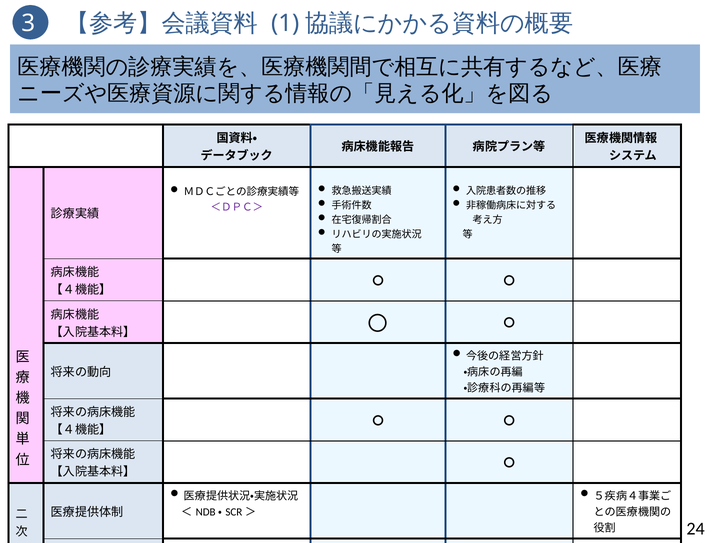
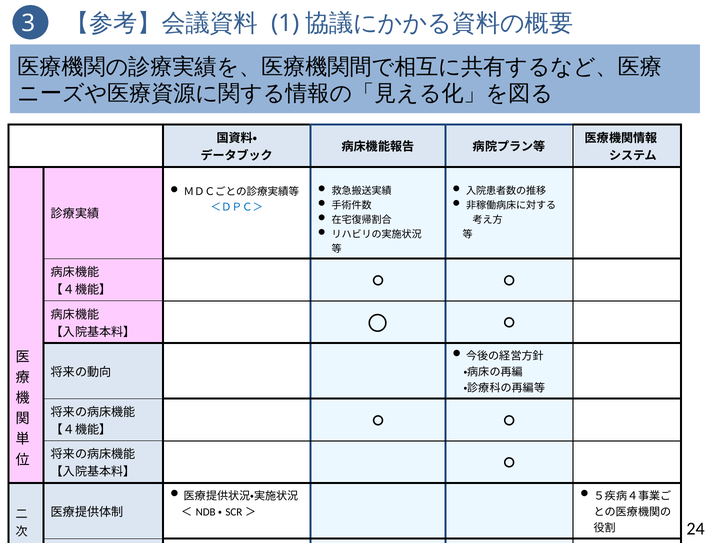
＜ＤＰＣ＞ colour: purple -> blue (237, 207)
